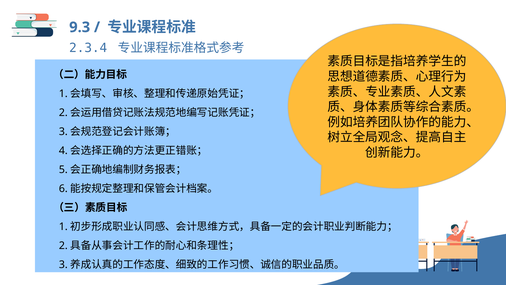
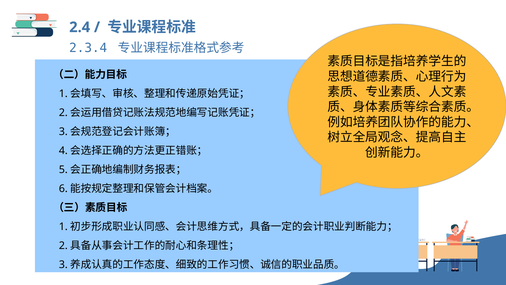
9.3: 9.3 -> 2.4 (80, 27)
